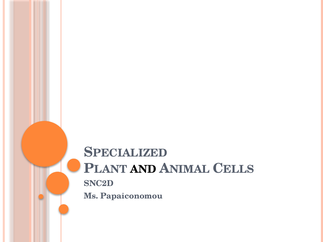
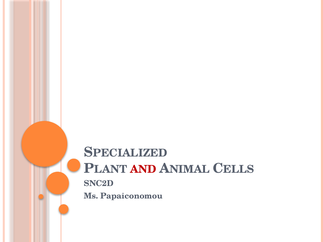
AND colour: black -> red (143, 169)
